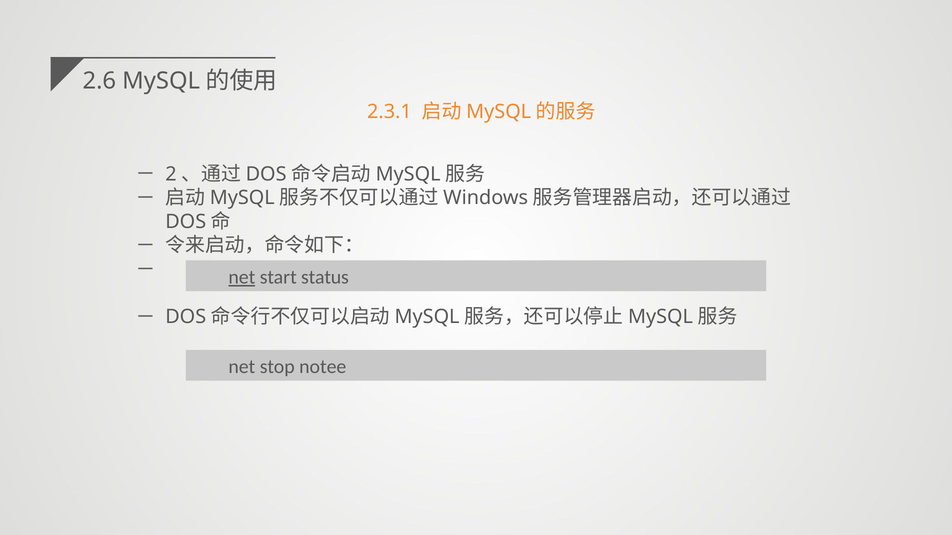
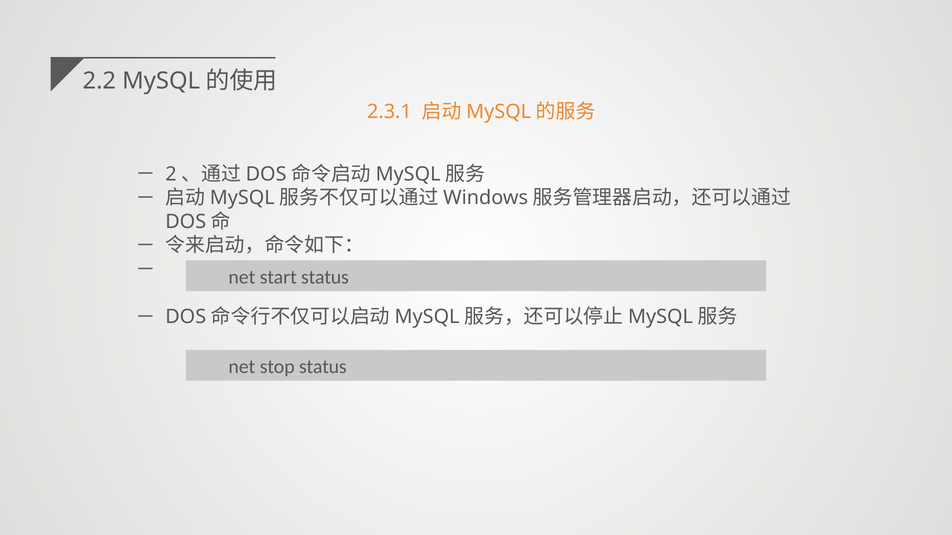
2.6: 2.6 -> 2.2 (99, 81)
net underline: present -> none (242, 277)
stop notee: notee -> status (323, 367)
